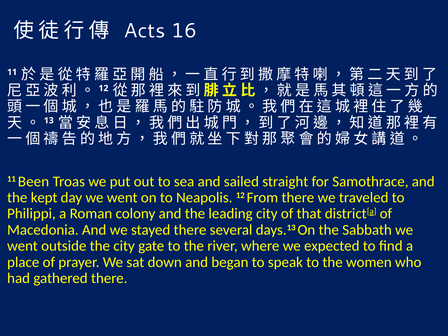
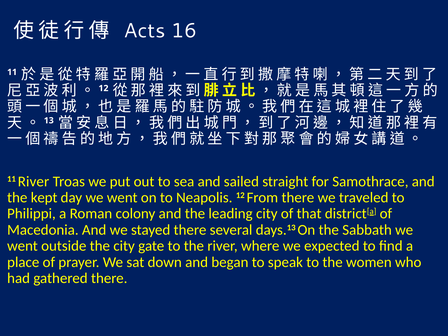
11 Been: Been -> River (34, 181)
